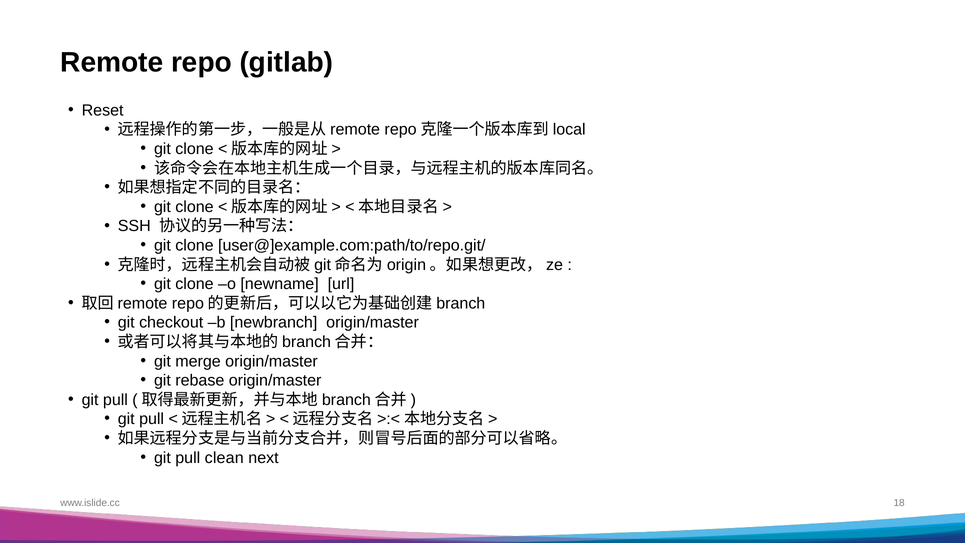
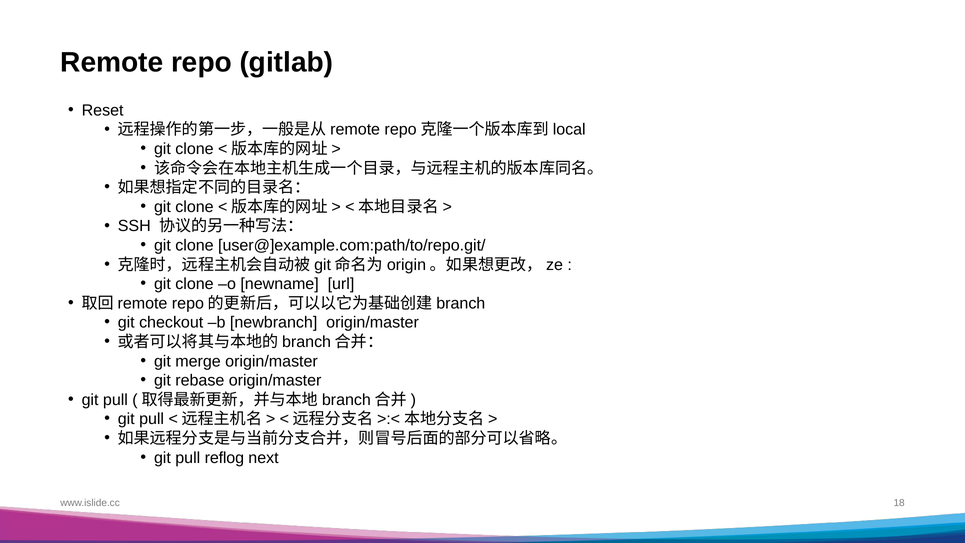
clean: clean -> reflog (224, 458)
